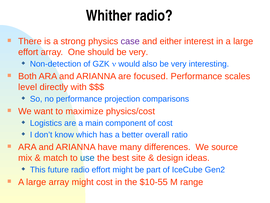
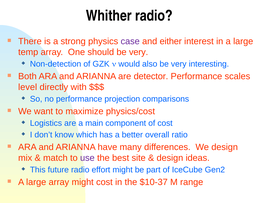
effort: effort -> temp (28, 52)
focused: focused -> detector (151, 76)
We source: source -> design (225, 147)
use colour: blue -> purple (87, 158)
$10-55: $10-55 -> $10-37 (154, 182)
